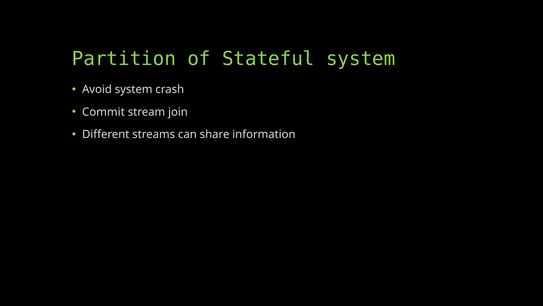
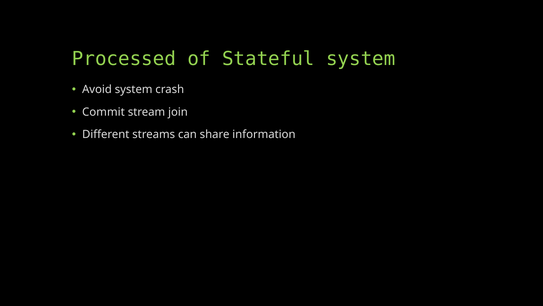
Partition: Partition -> Processed (124, 59)
